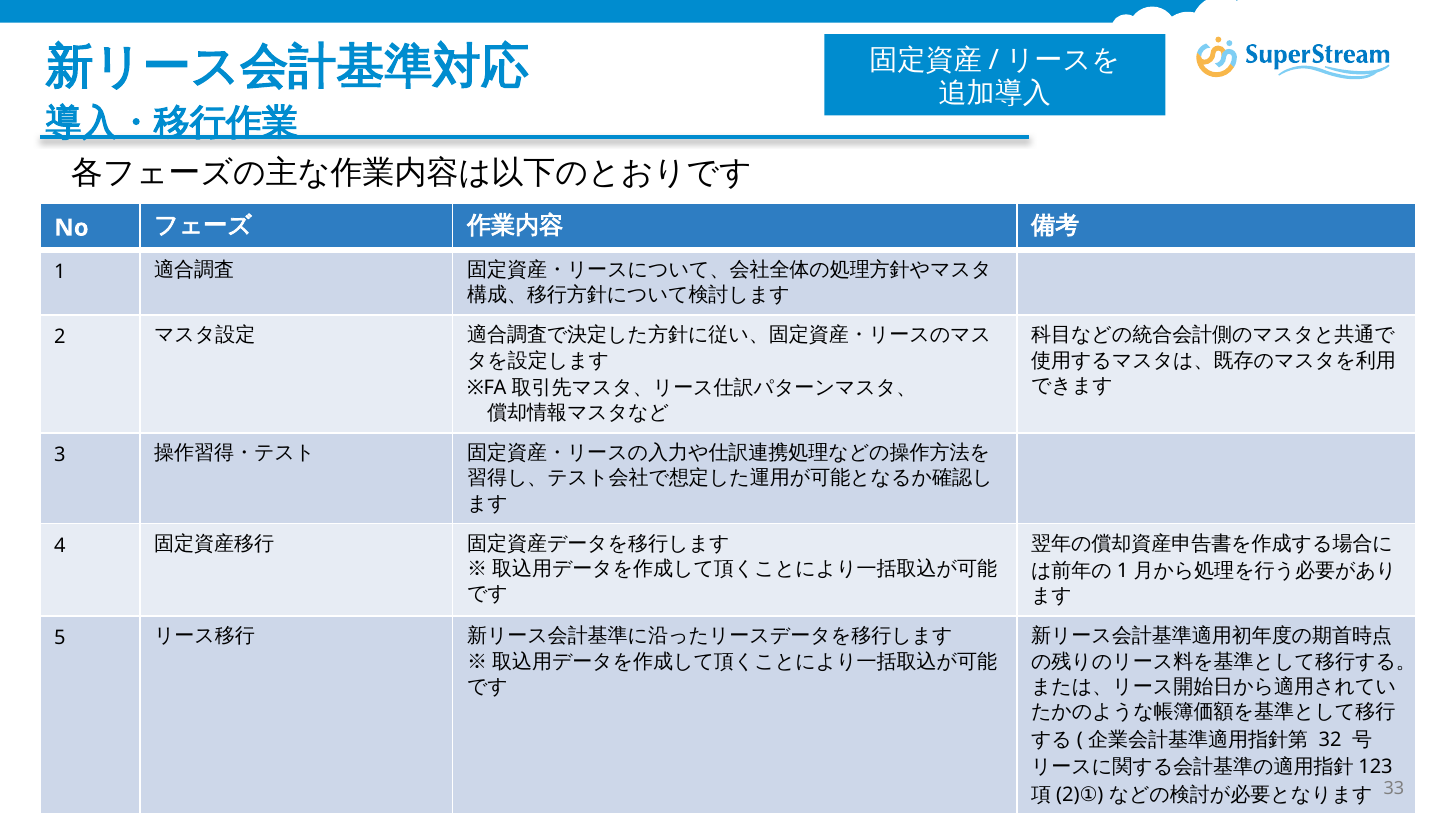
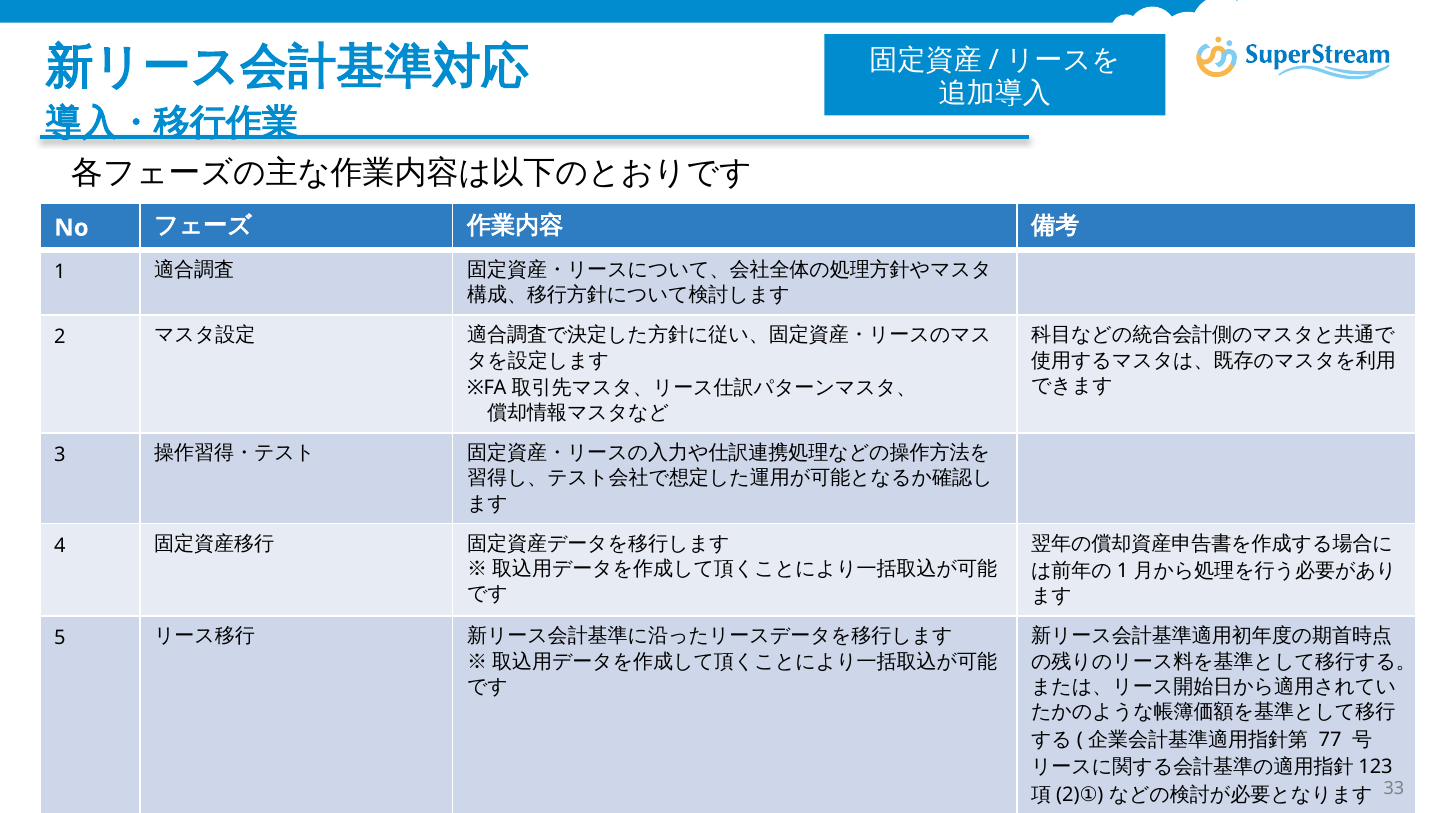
32: 32 -> 77 (1330, 739)
